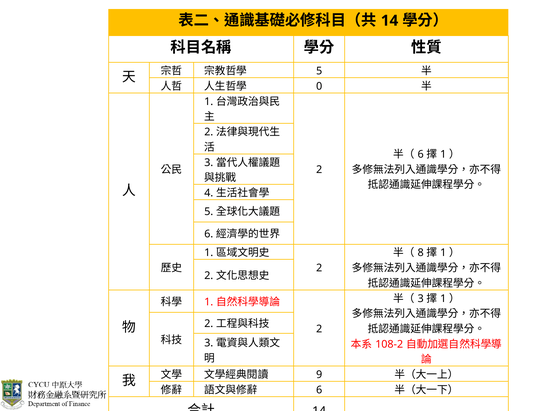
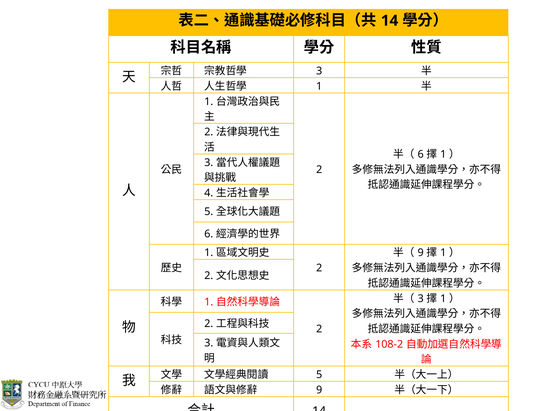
5: 5 -> 3 (319, 71)
0: 0 -> 1 (319, 86)
8: 8 -> 9 (421, 252)
9: 9 -> 5 (319, 374)
6: 6 -> 9 (319, 389)
